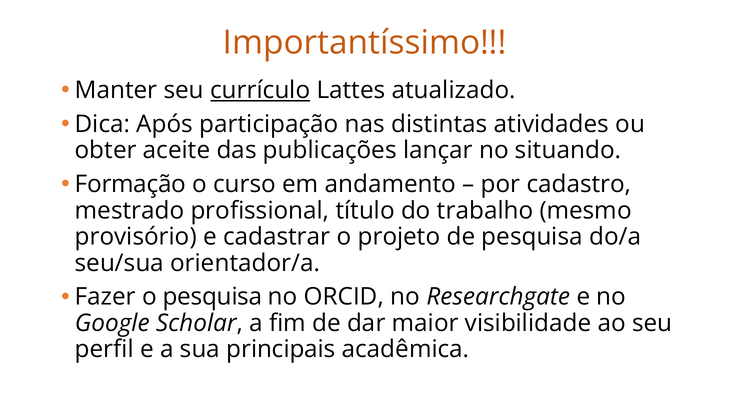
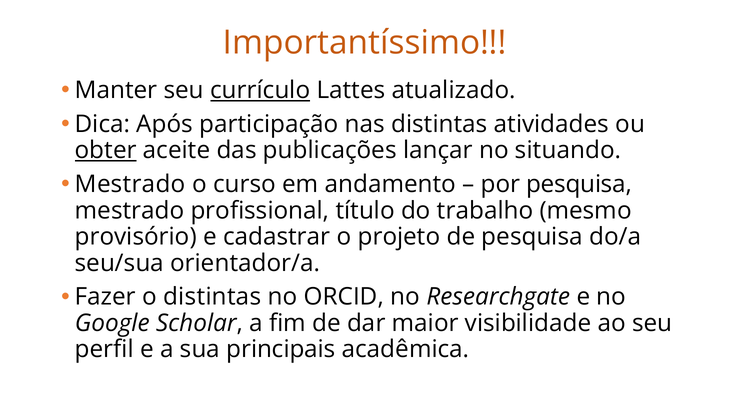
obter underline: none -> present (106, 151)
Formação: Formação -> Mestrado (130, 185)
por cadastro: cadastro -> pesquisa (579, 185)
o pesquisa: pesquisa -> distintas (212, 297)
